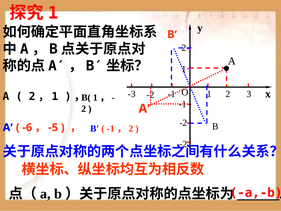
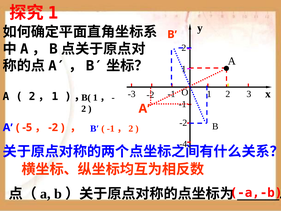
-6: -6 -> -5 (27, 127)
-5: -5 -> -2 (53, 127)
-2: -2 -> -4 (183, 144)
